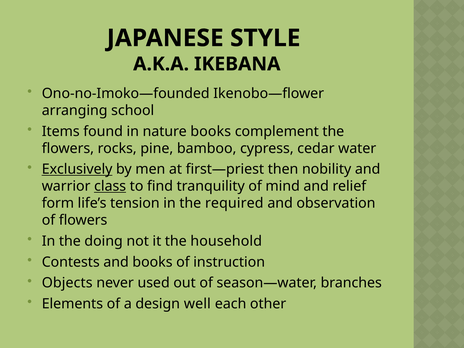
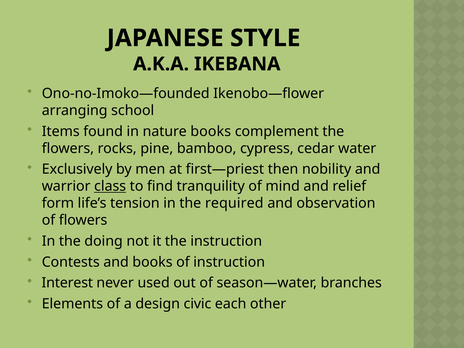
Exclusively underline: present -> none (77, 169)
the household: household -> instruction (226, 241)
Objects: Objects -> Interest (67, 283)
well: well -> civic (197, 304)
